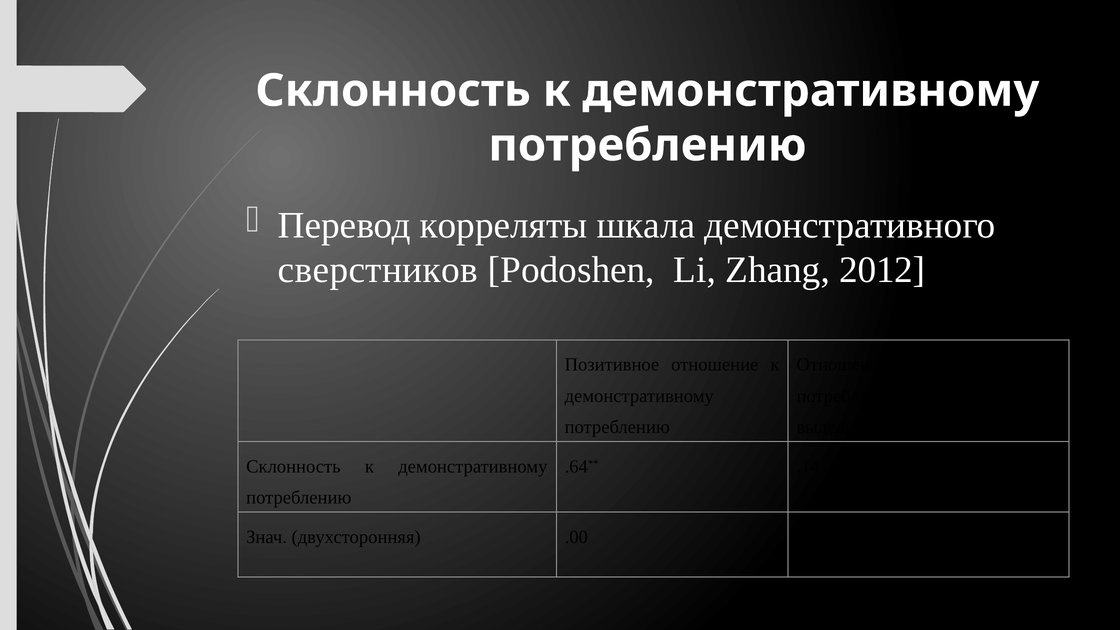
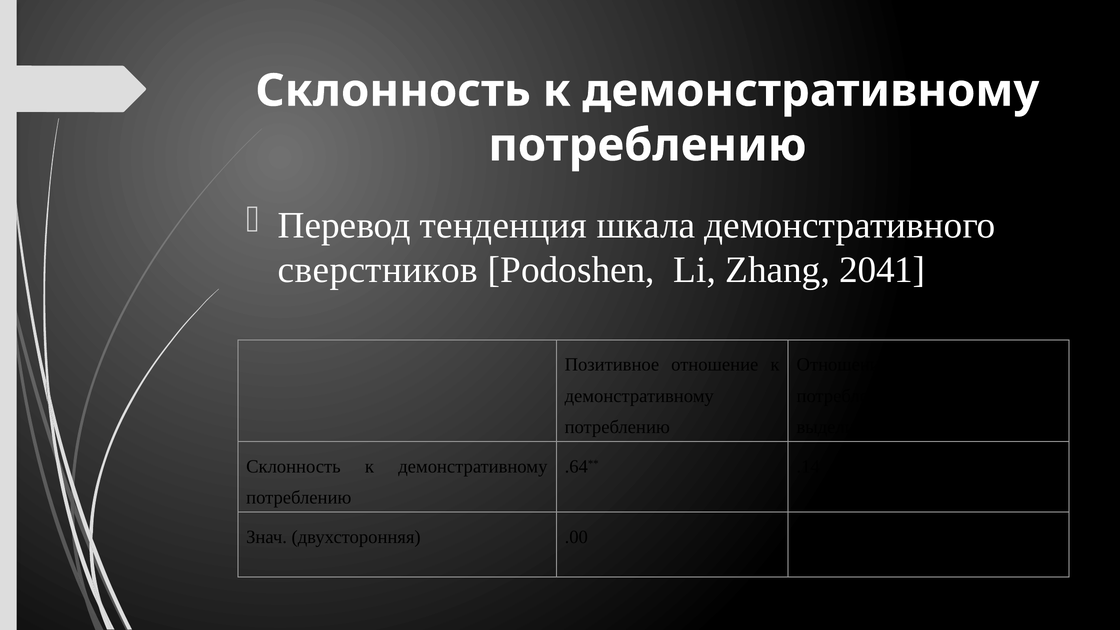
корреляты: корреляты -> тенденция (503, 225)
2012: 2012 -> 2041 (882, 270)
